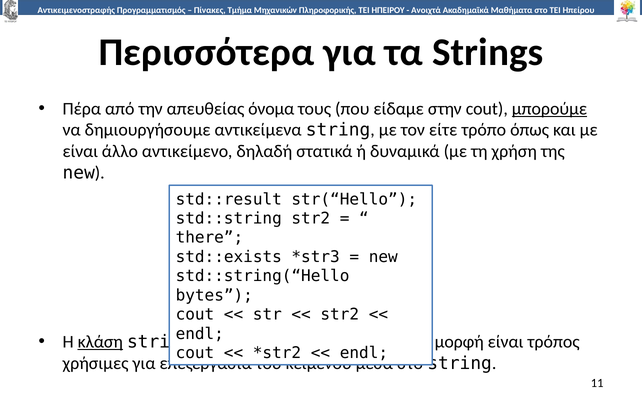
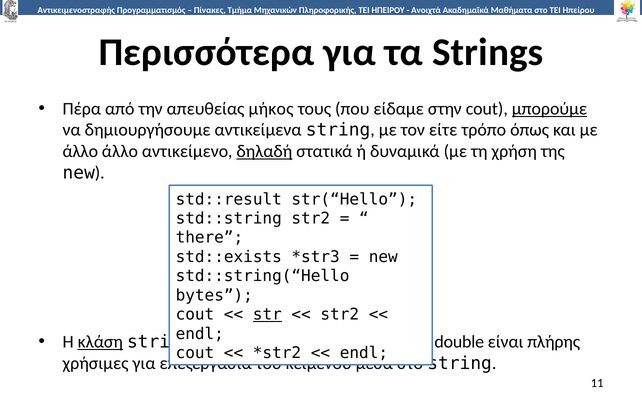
όνομα: όνομα -> μήκος (271, 109)
είναι: είναι -> άλλο (80, 152)
δηλαδή underline: none -> present (264, 152)
str underline: none -> present (267, 315)
μορφή: μορφή -> double (459, 342)
τρόπος: τρόπος -> πλήρης (554, 342)
